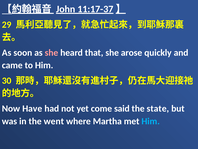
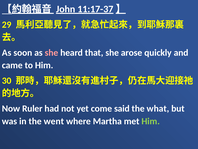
Have: Have -> Ruler (32, 108)
state: state -> what (158, 108)
Him colour: light blue -> light green (151, 121)
